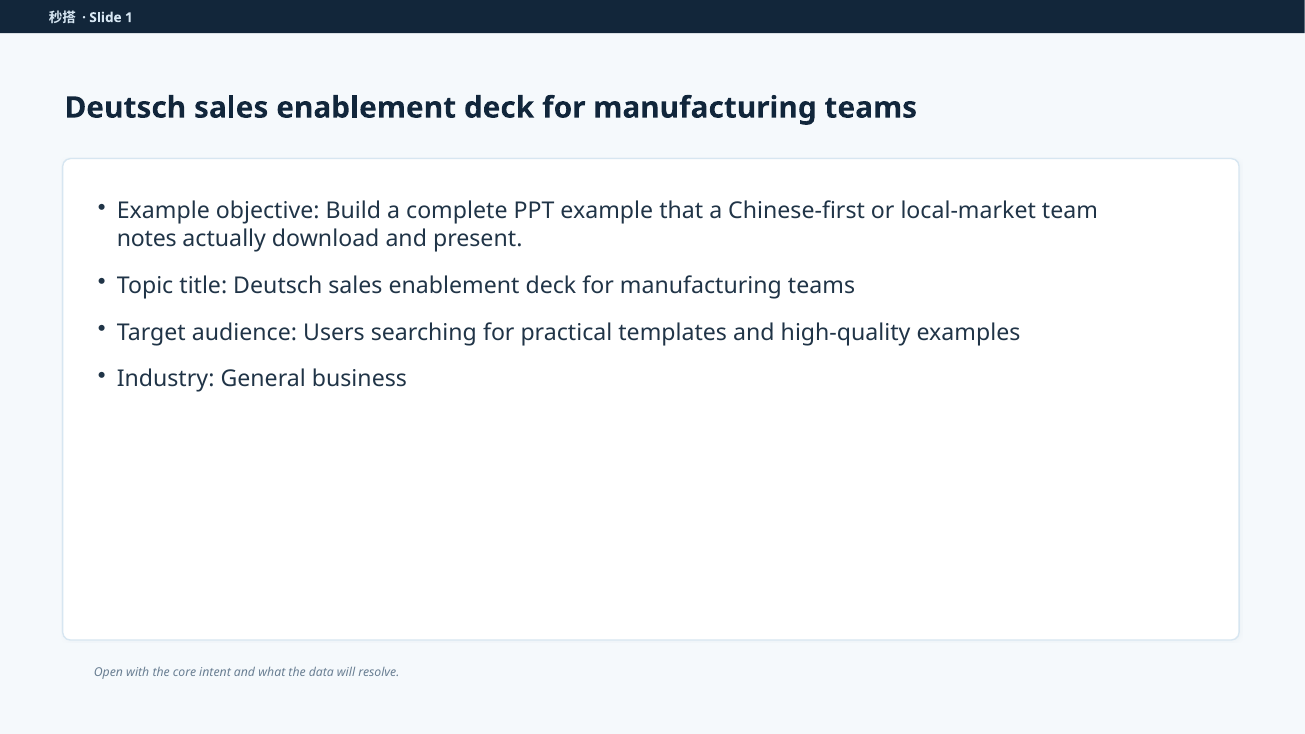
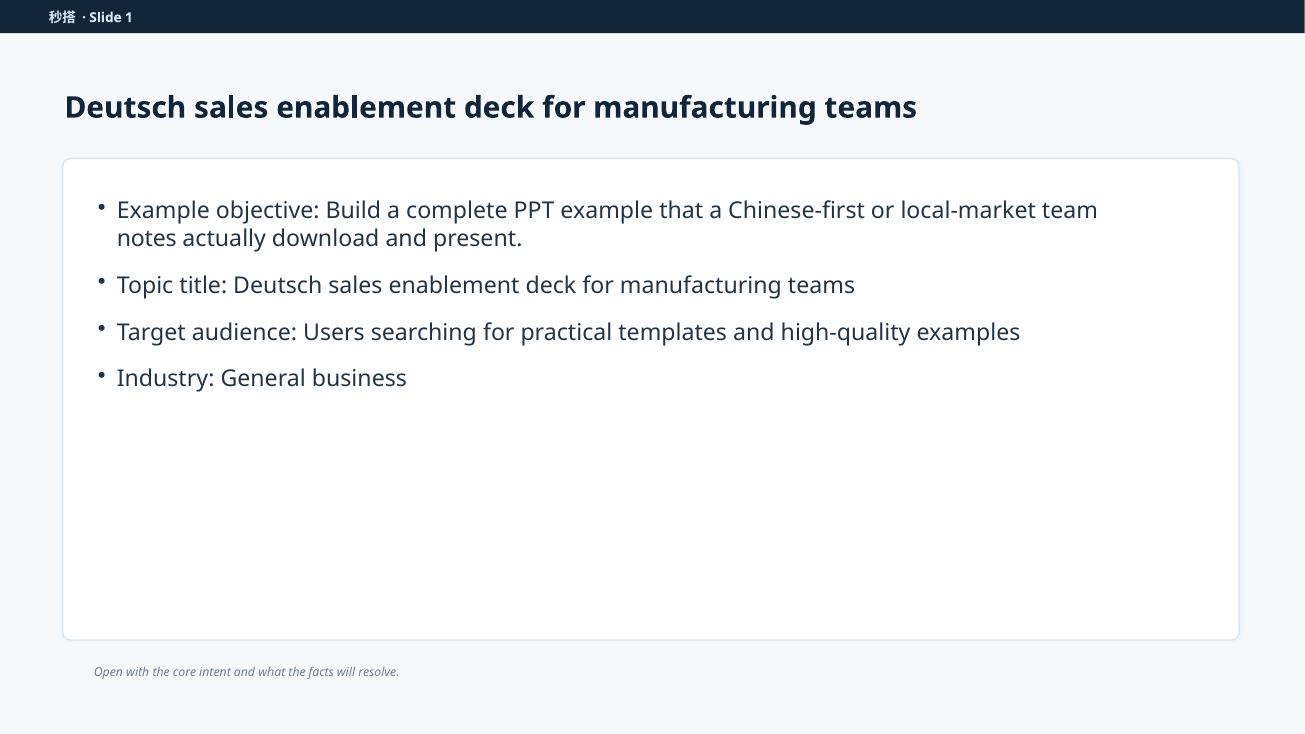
data: data -> facts (321, 672)
